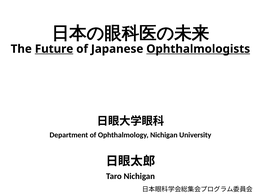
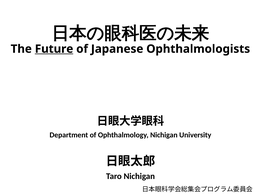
Ophthalmologists underline: present -> none (198, 49)
